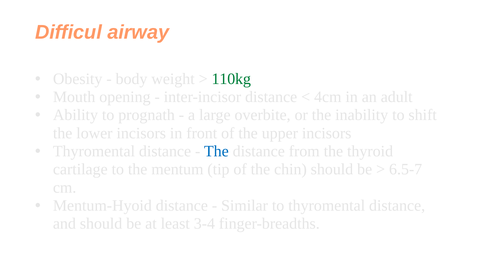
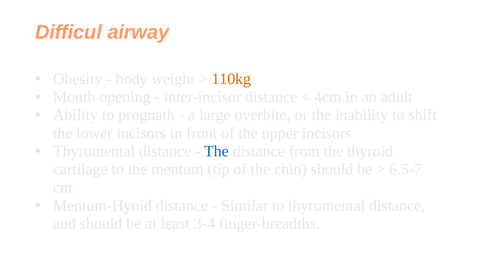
110kg colour: green -> orange (231, 79)
